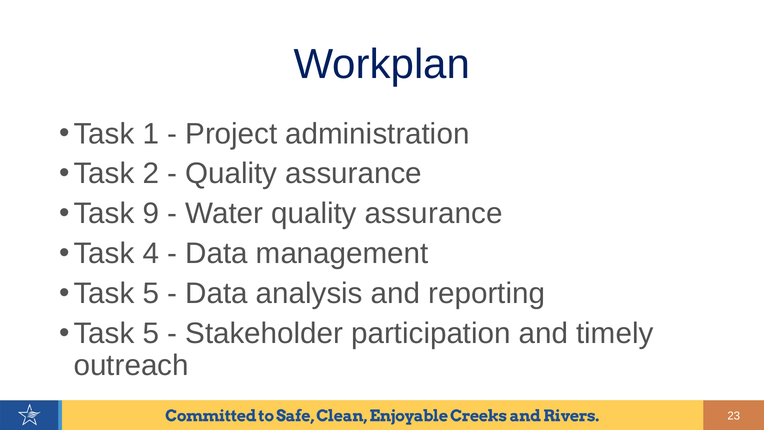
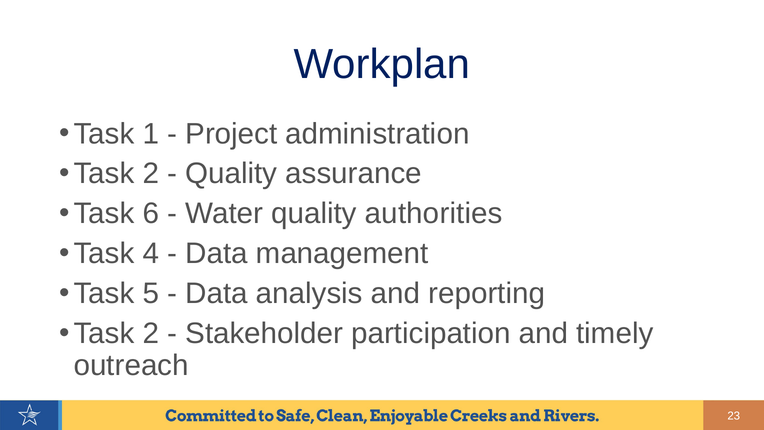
9: 9 -> 6 (151, 214)
Water quality assurance: assurance -> authorities (434, 214)
5: 5 -> 2 (151, 333)
